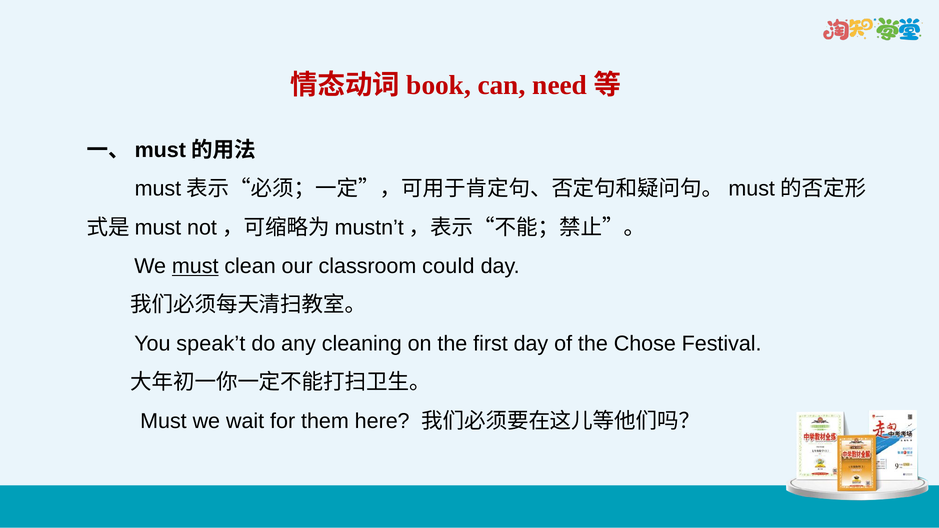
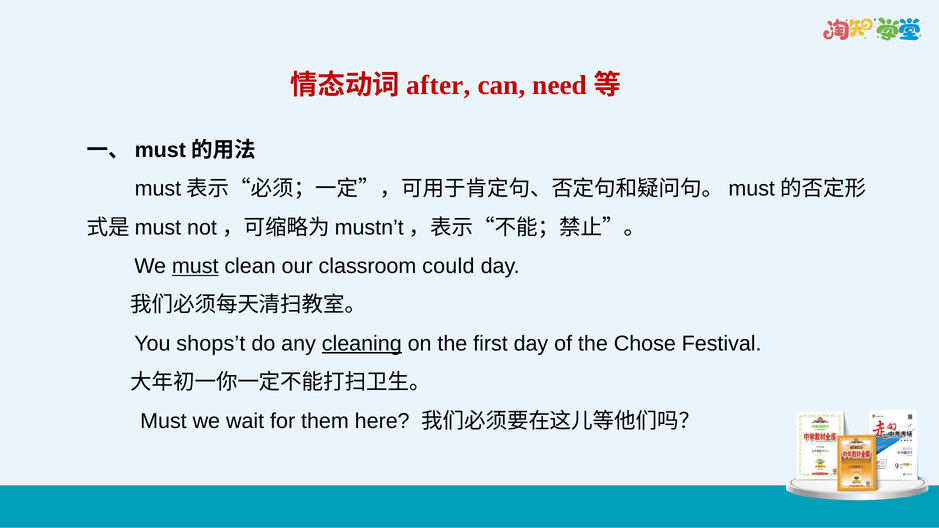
book: book -> after (439, 85)
speak’t: speak’t -> shops’t (211, 344)
cleaning underline: none -> present (362, 344)
